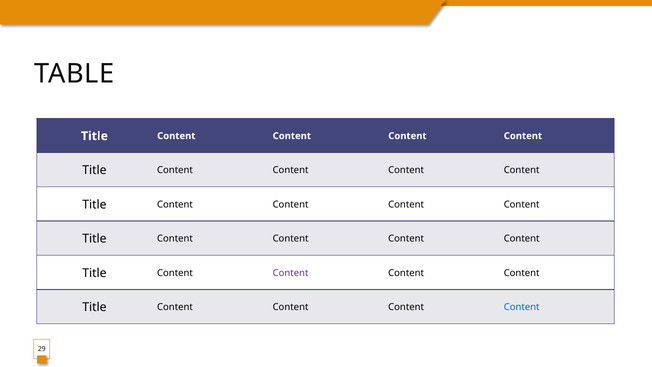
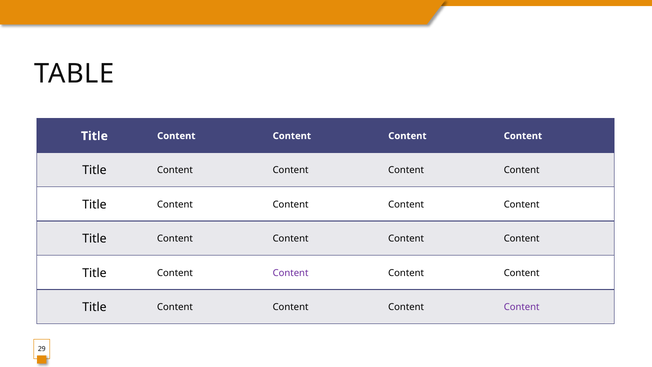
Content colour: blue -> purple (522, 307)
